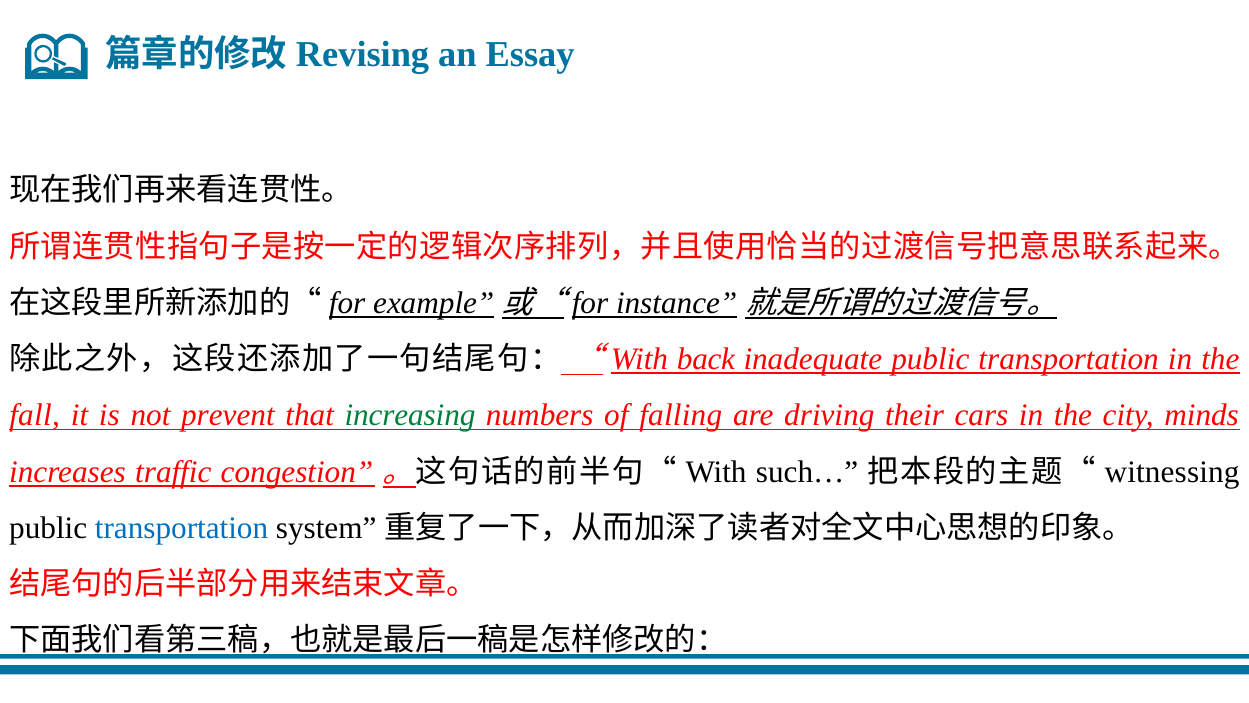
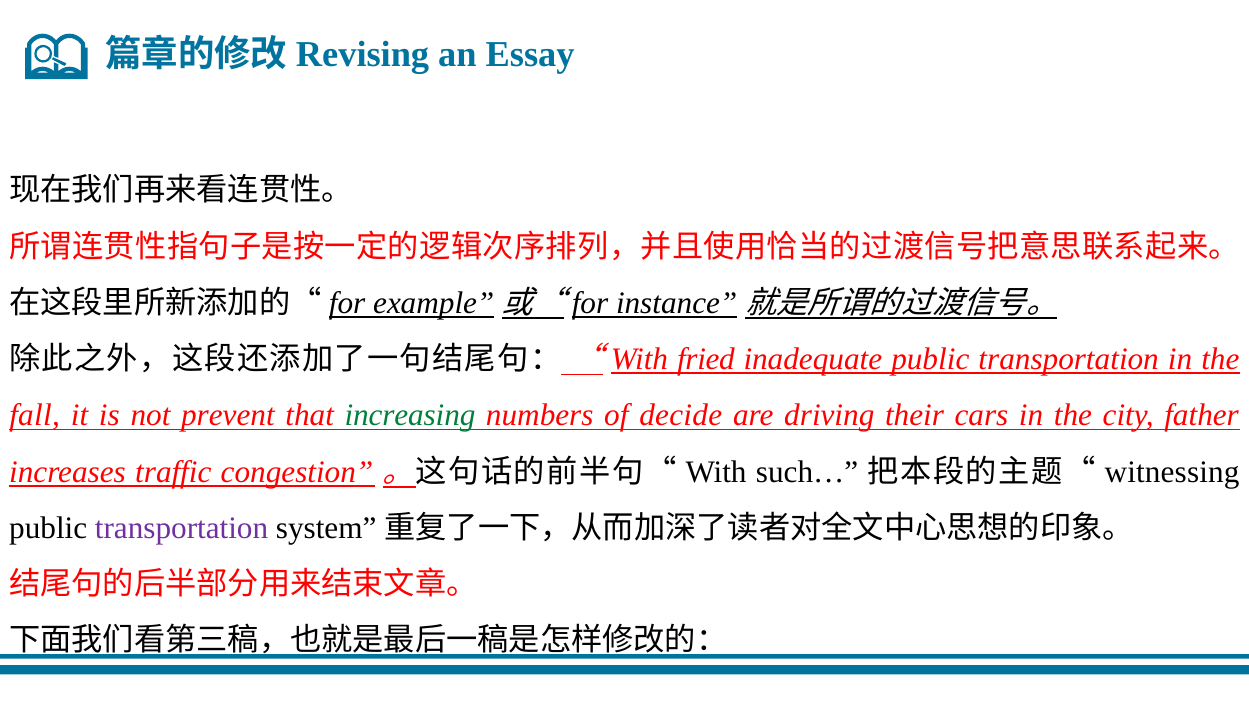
back: back -> fried (706, 359)
falling: falling -> decide (681, 415)
minds: minds -> father (1202, 415)
transportation colour: blue -> purple (182, 528)
